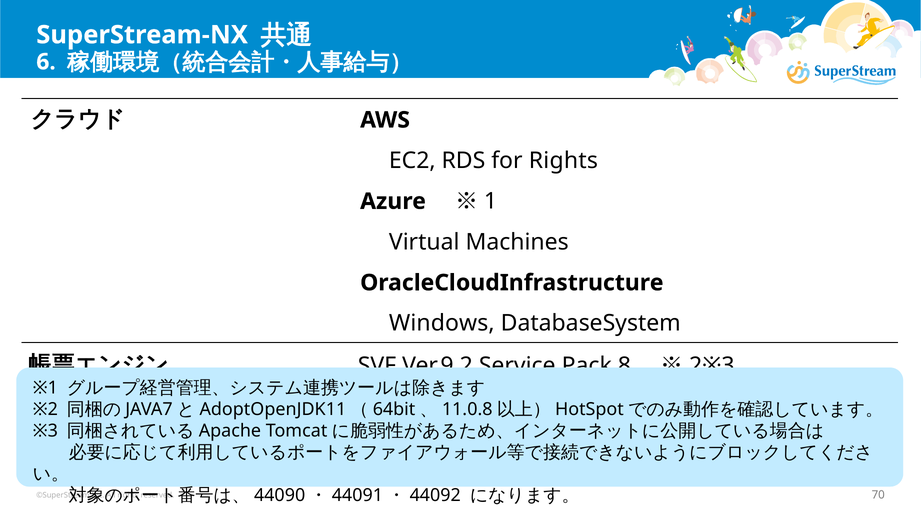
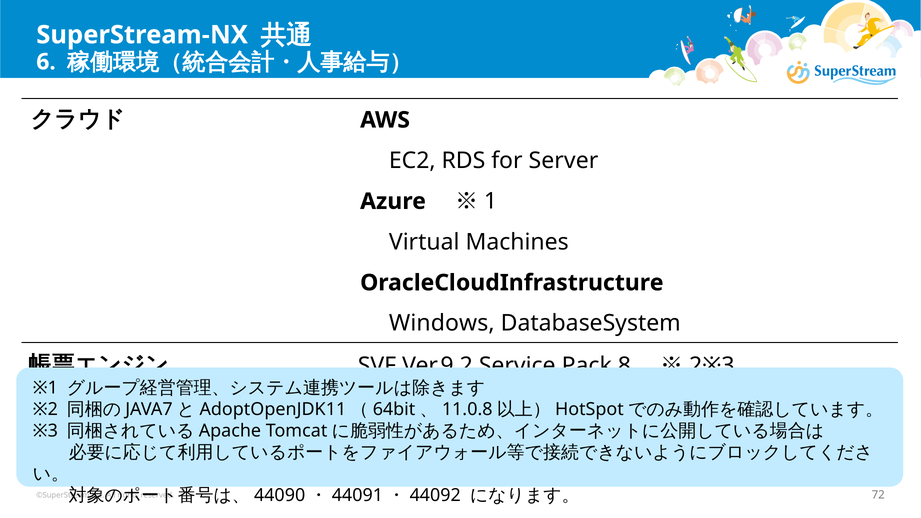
for Rights: Rights -> Server (563, 161)
70: 70 -> 72 (878, 495)
